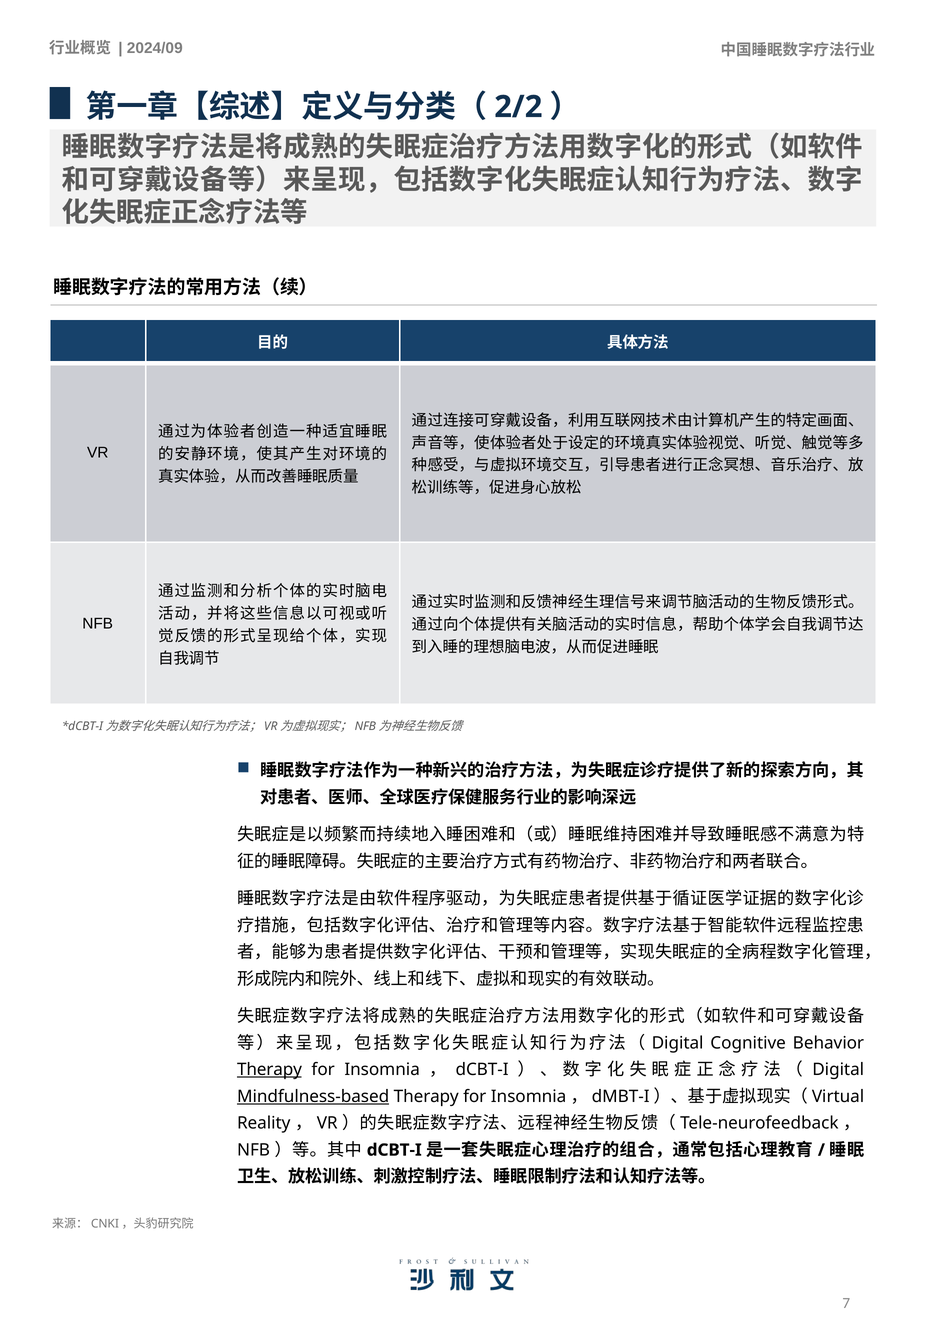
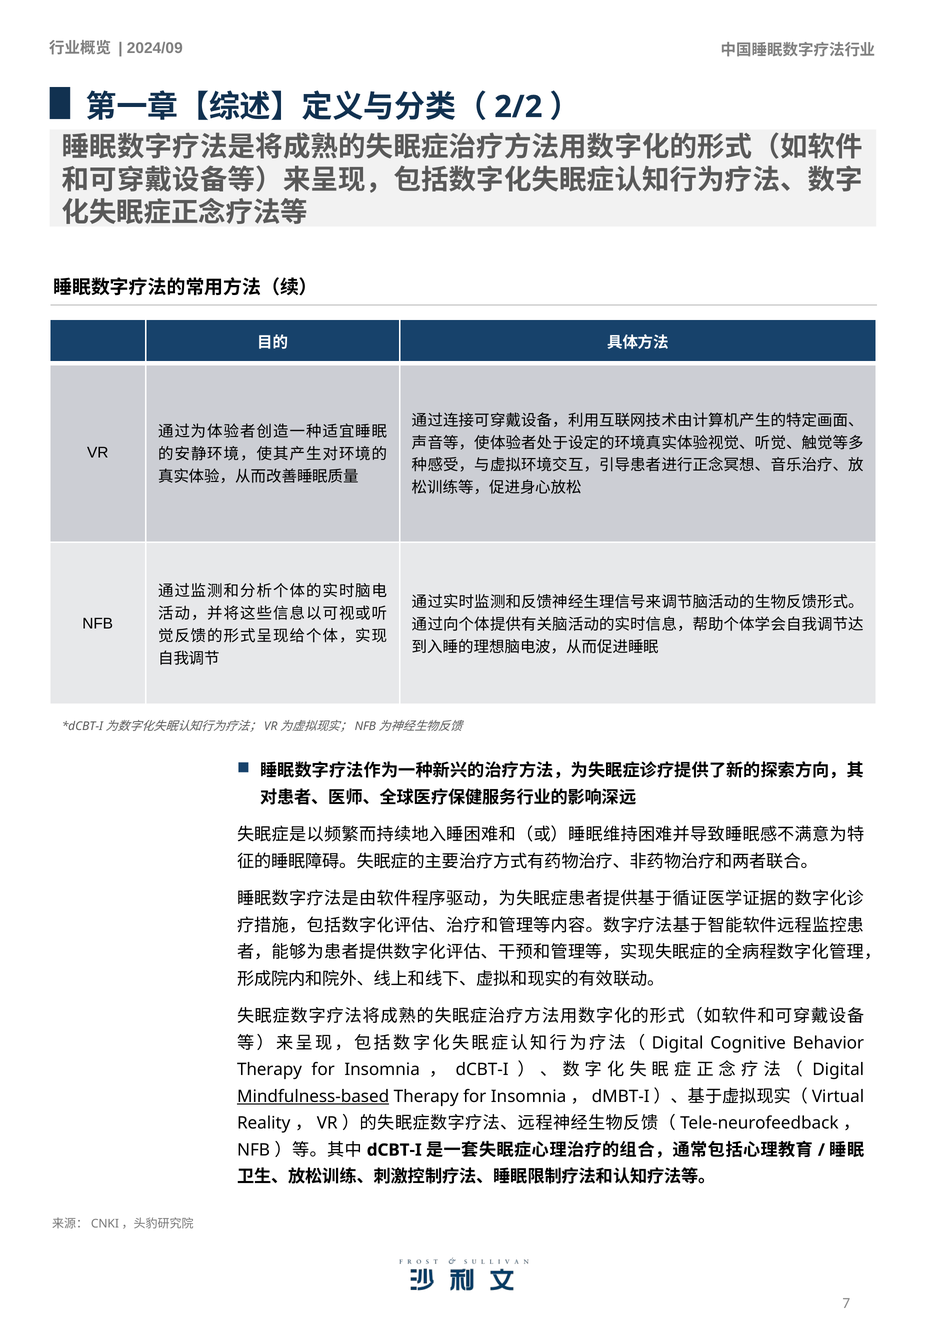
Therapy underline: present -> none (269, 1069)
